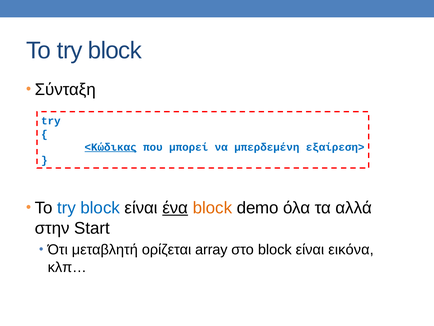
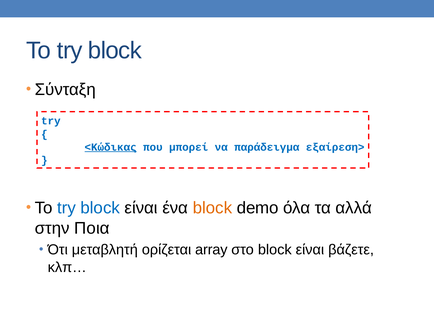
μπερδεμένη: μπερδεμένη -> παράδειγμα (267, 147)
ένα underline: present -> none (175, 208)
Start: Start -> Ποια (92, 228)
εικόνα: εικόνα -> βάζετε (351, 249)
